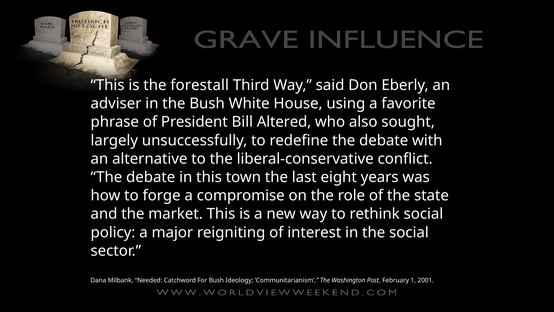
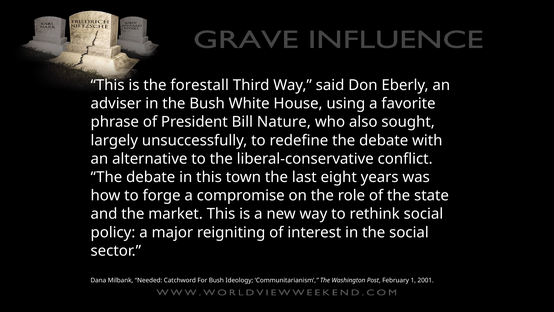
Altered: Altered -> Nature (284, 122)
